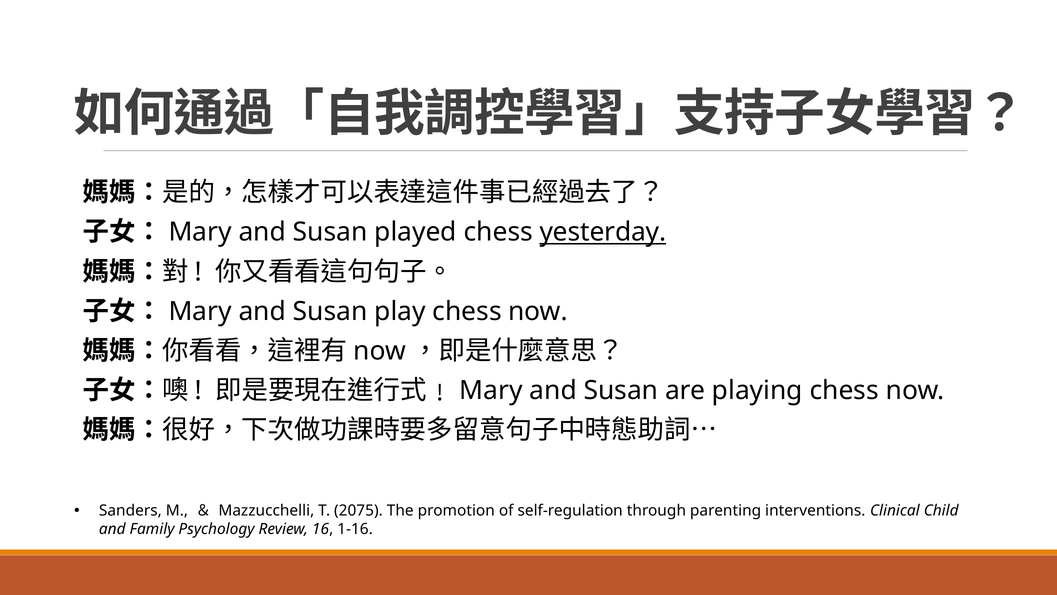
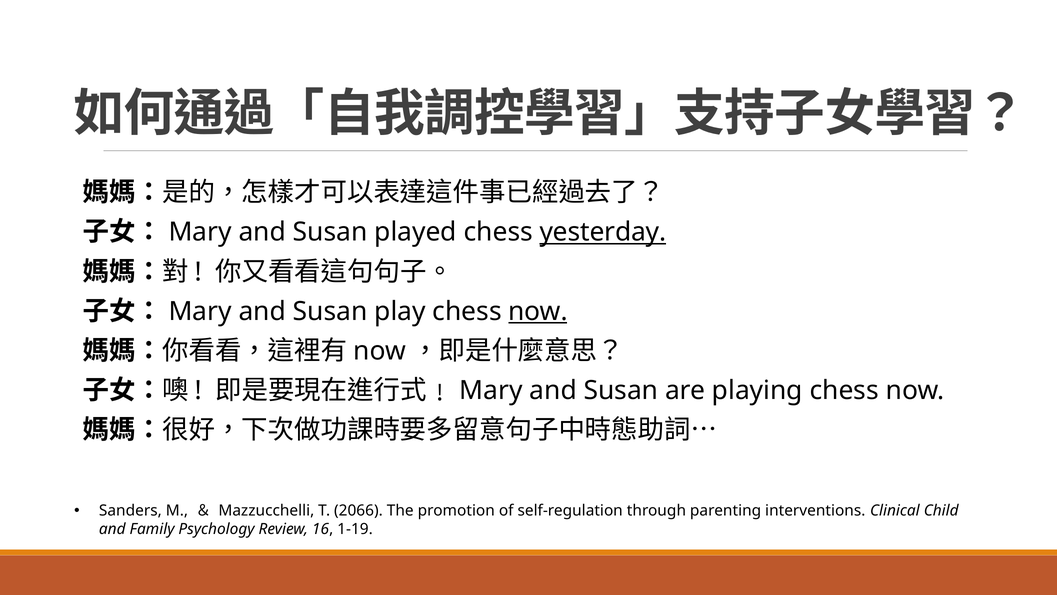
now underline: none -> present (538, 311)
2075: 2075 -> 2066 (358, 510)
1-16: 1-16 -> 1-19 (355, 529)
